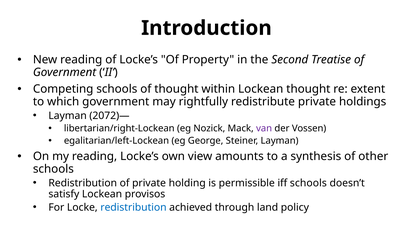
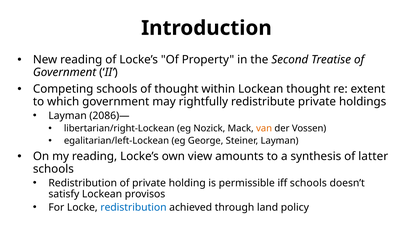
2072)—: 2072)— -> 2086)— (109, 116)
van colour: purple -> orange (264, 129)
other: other -> latter (373, 157)
